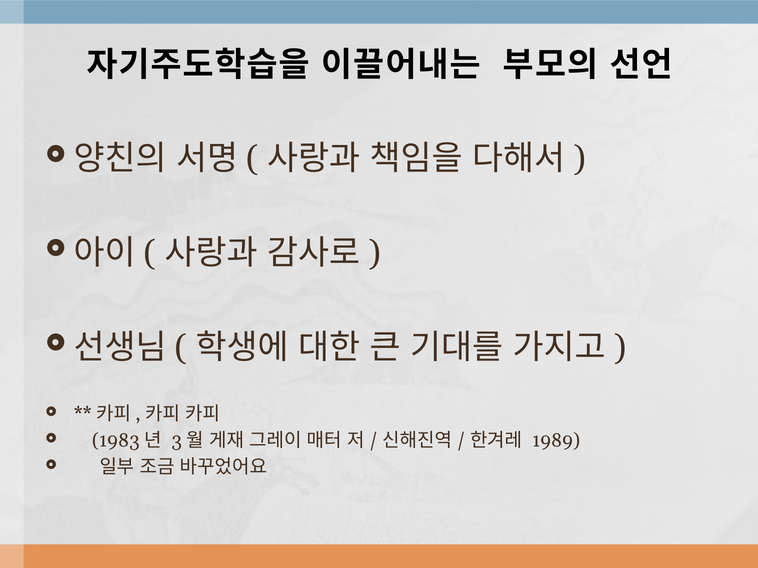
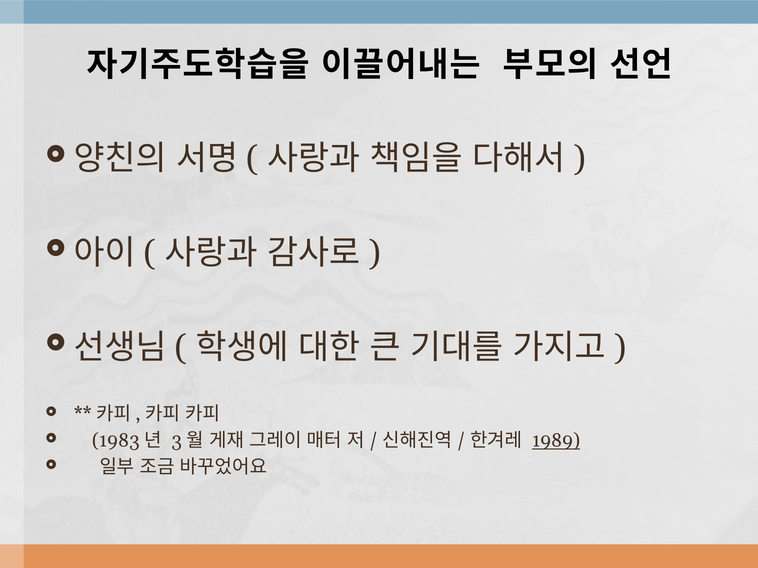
1989 underline: none -> present (556, 441)
